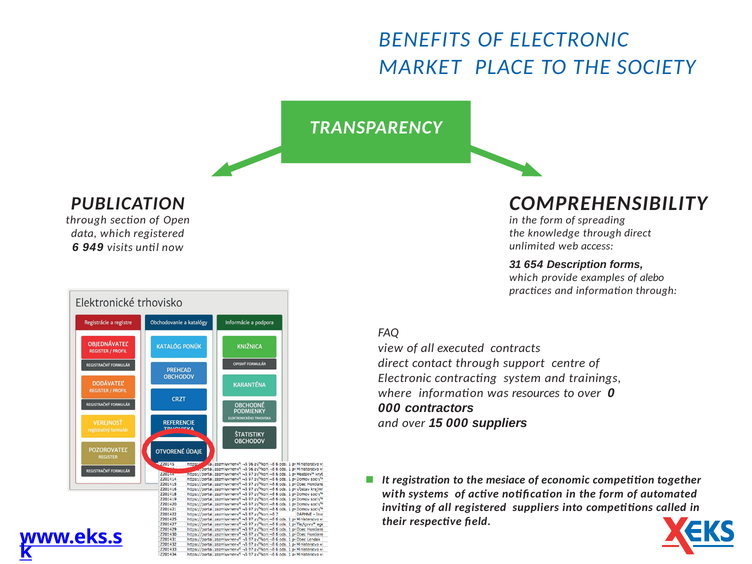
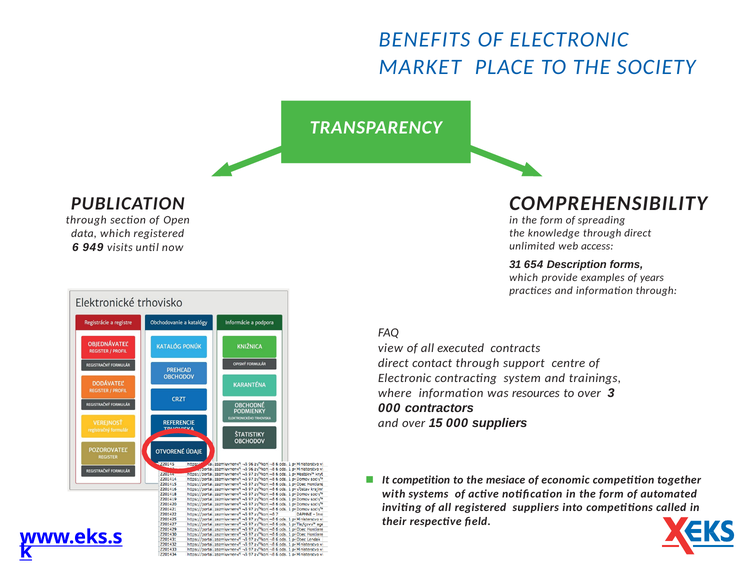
alebo: alebo -> years (652, 278)
0: 0 -> 3 (611, 393)
It registration: registration -> competition (421, 480)
